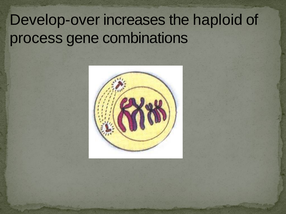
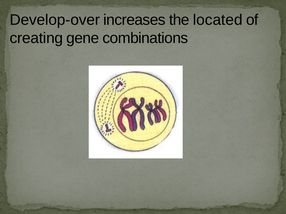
haploid: haploid -> located (218, 20)
process: process -> creating (36, 38)
